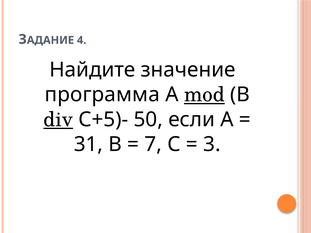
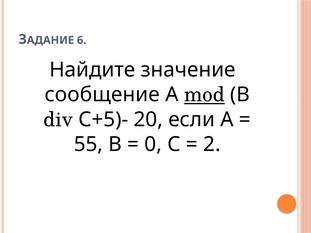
4: 4 -> 6 (82, 40)
программа: программа -> сообщение (102, 95)
div underline: present -> none (58, 120)
50: 50 -> 20 (148, 120)
31: 31 -> 55 (88, 144)
7: 7 -> 0 (153, 144)
3: 3 -> 2 (212, 144)
